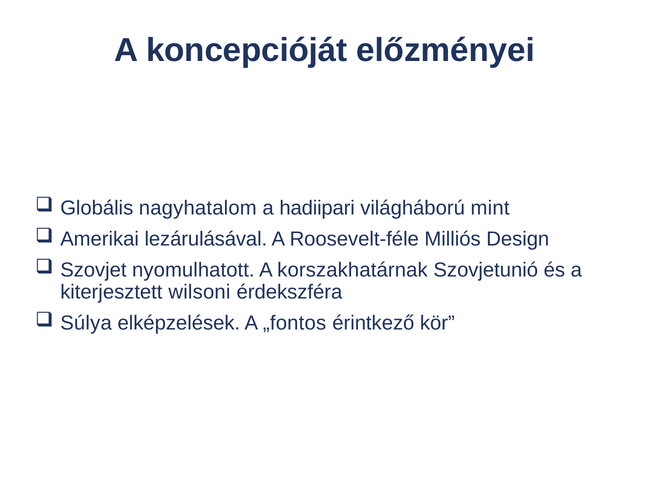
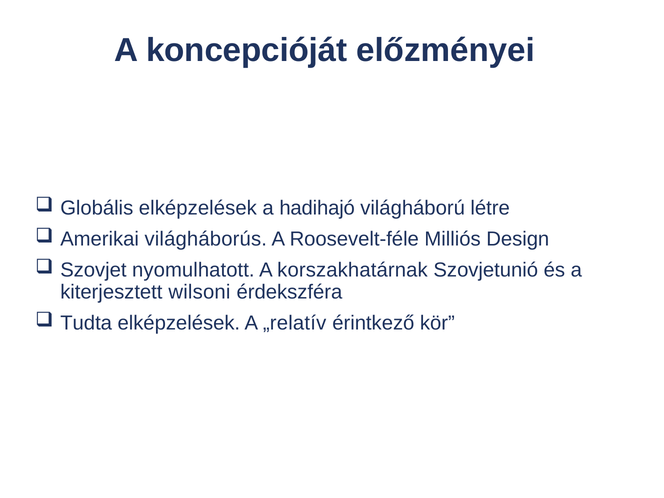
Globális nagyhatalom: nagyhatalom -> elképzelések (198, 208)
hadiipari: hadiipari -> hadihajó (317, 208)
mint: mint -> létre (490, 208)
lezárulásával: lezárulásával -> világháborús (206, 239)
Súlya: Súlya -> Tudta (86, 323)
„fontos: „fontos -> „relatív (295, 323)
